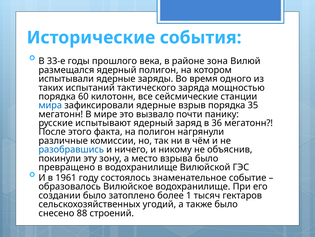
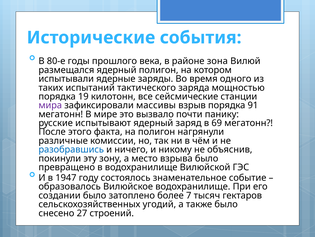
33-е: 33-е -> 80-е (56, 61)
60: 60 -> 19 (83, 96)
мира colour: blue -> purple (50, 105)
зафиксировали ядерные: ядерные -> массивы (156, 105)
35: 35 -> 91 (253, 105)
36: 36 -> 69 (217, 123)
1961: 1961 -> 1947 (66, 177)
1: 1 -> 7 (189, 195)
88: 88 -> 27 (82, 213)
